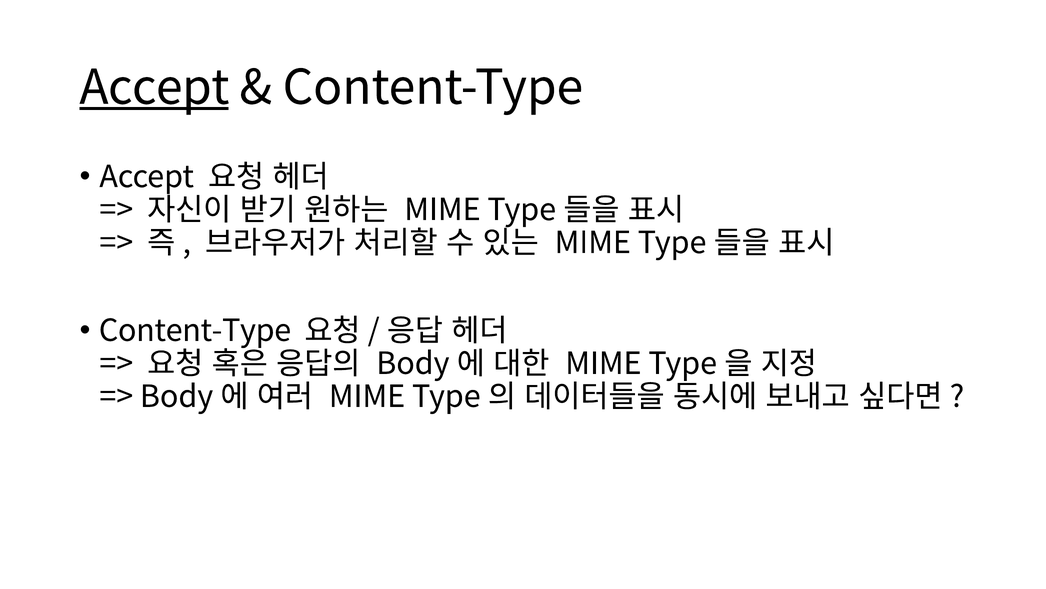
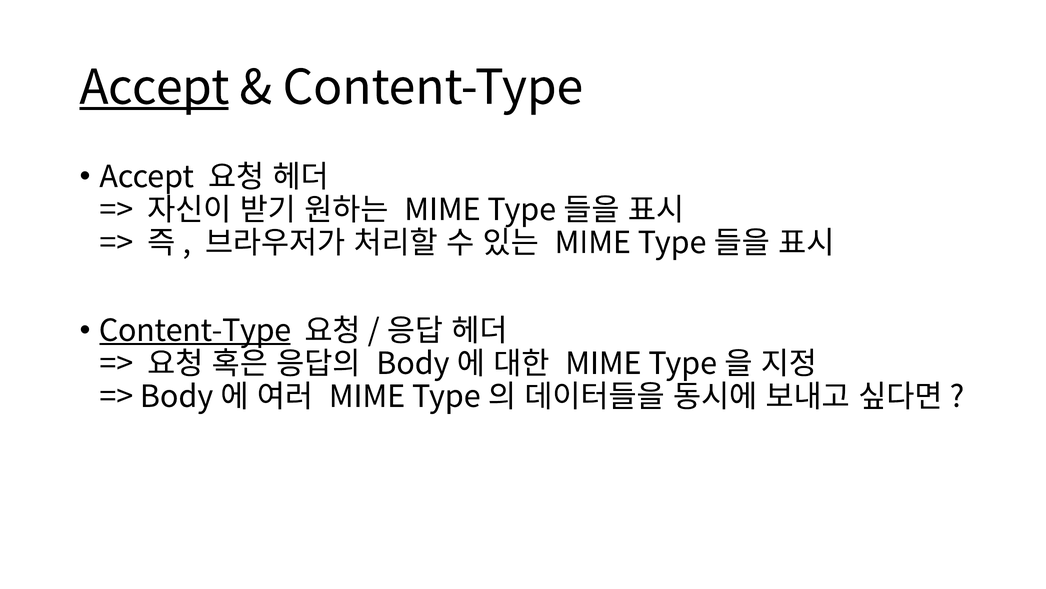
Content-Type underline: none -> present (195, 330)
